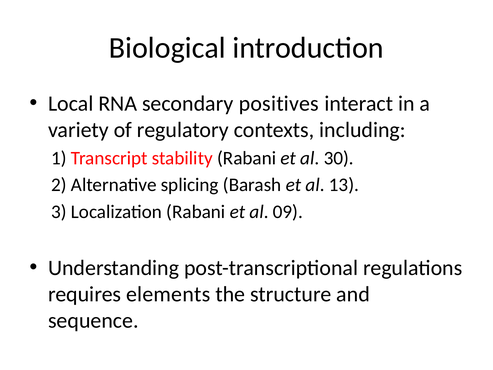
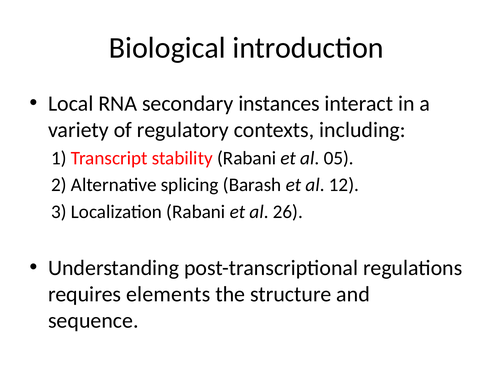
positives: positives -> instances (279, 103)
30: 30 -> 05 (339, 158)
13: 13 -> 12 (344, 185)
09: 09 -> 26 (288, 212)
